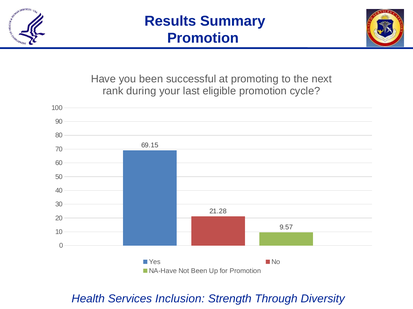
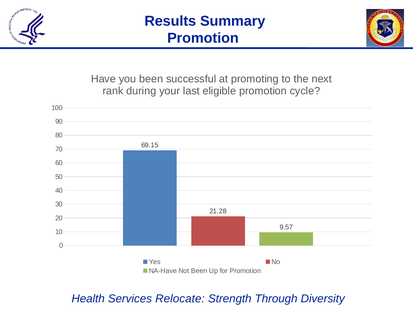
Inclusion: Inclusion -> Relocate (180, 300)
